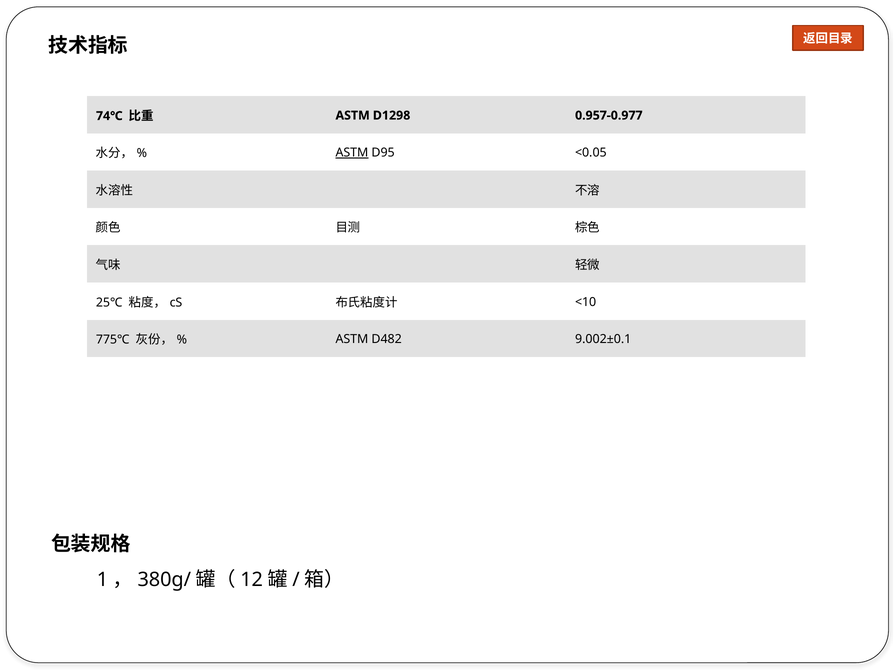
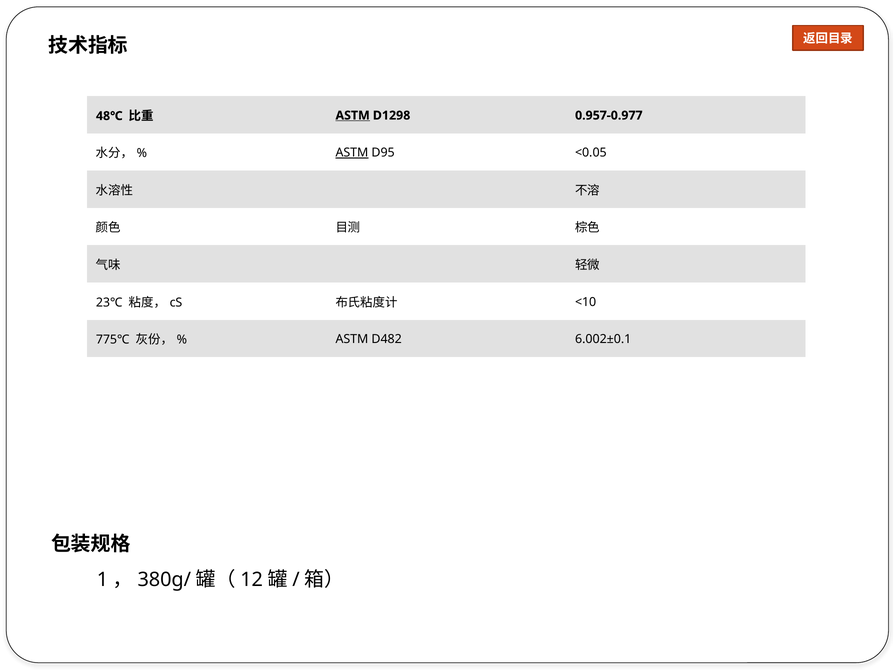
74℃: 74℃ -> 48℃ (109, 116)
ASTM underline: none -> present (353, 115)
25℃: 25℃ -> 23℃ (109, 302)
9.002±0.1: 9.002±0.1 -> 6.002±0.1 (603, 339)
